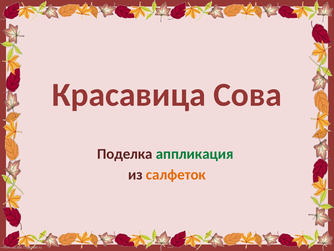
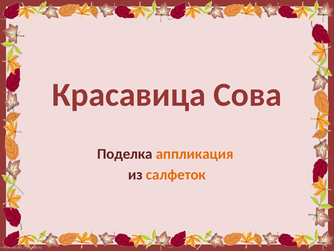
аппликация colour: green -> orange (195, 154)
